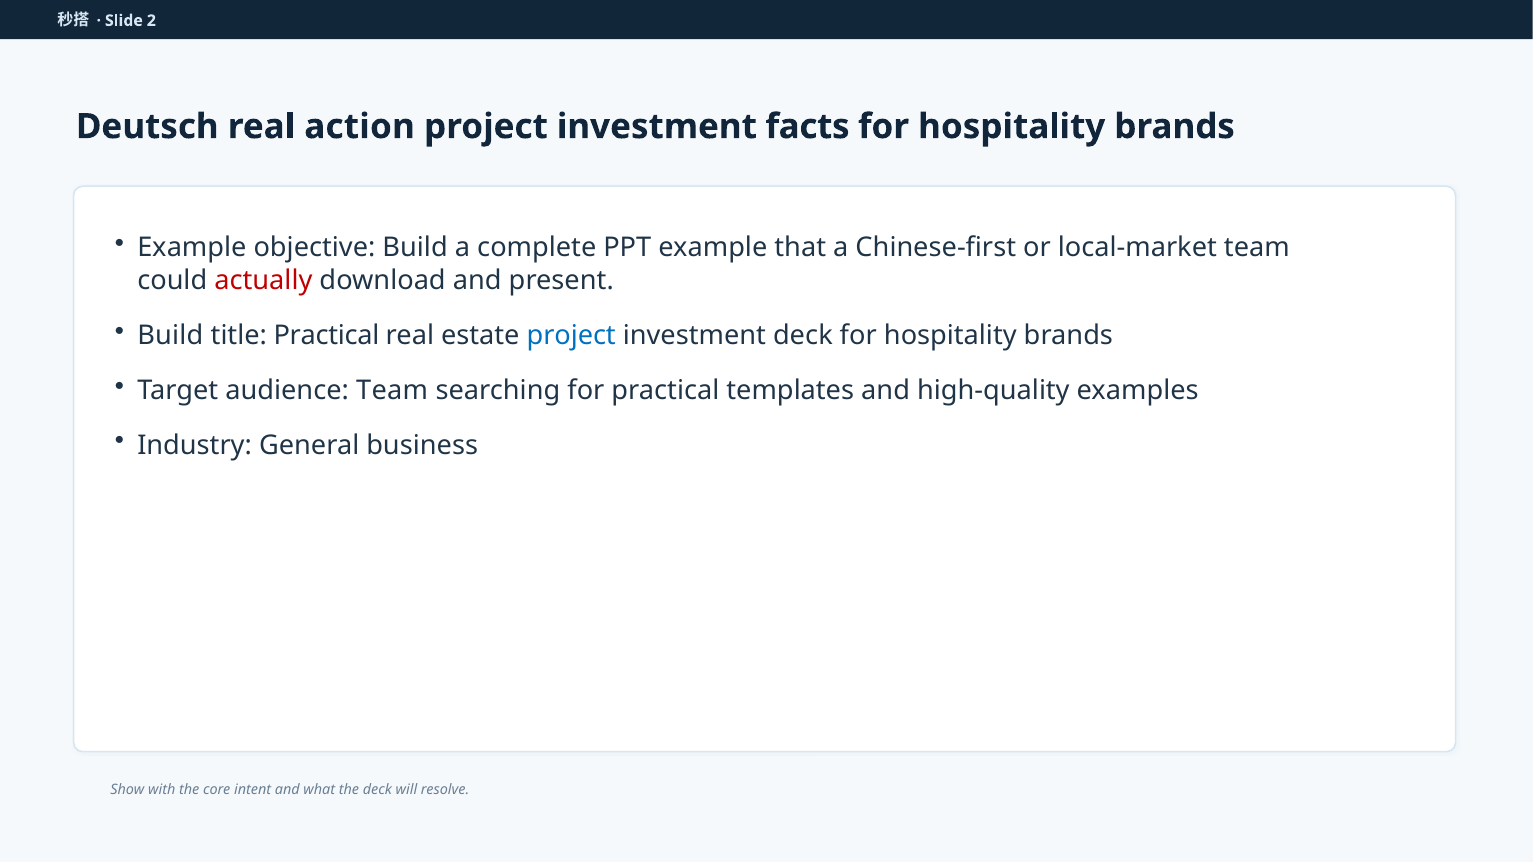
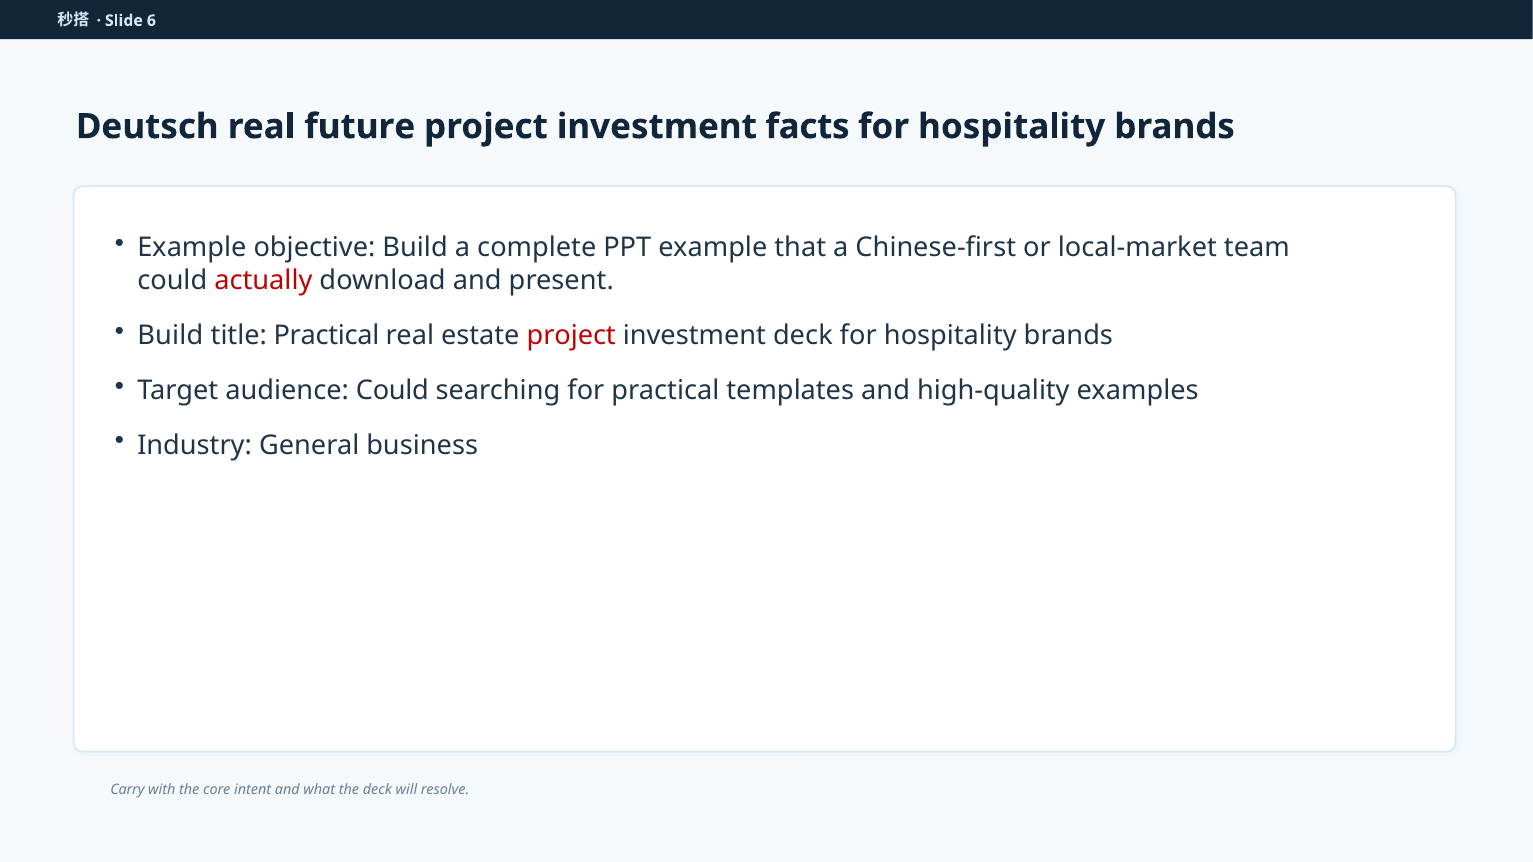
2: 2 -> 6 (151, 21)
action: action -> future (360, 127)
project colour: blue -> red (571, 336)
audience Team: Team -> Could (392, 391)
Show: Show -> Carry (127, 790)
